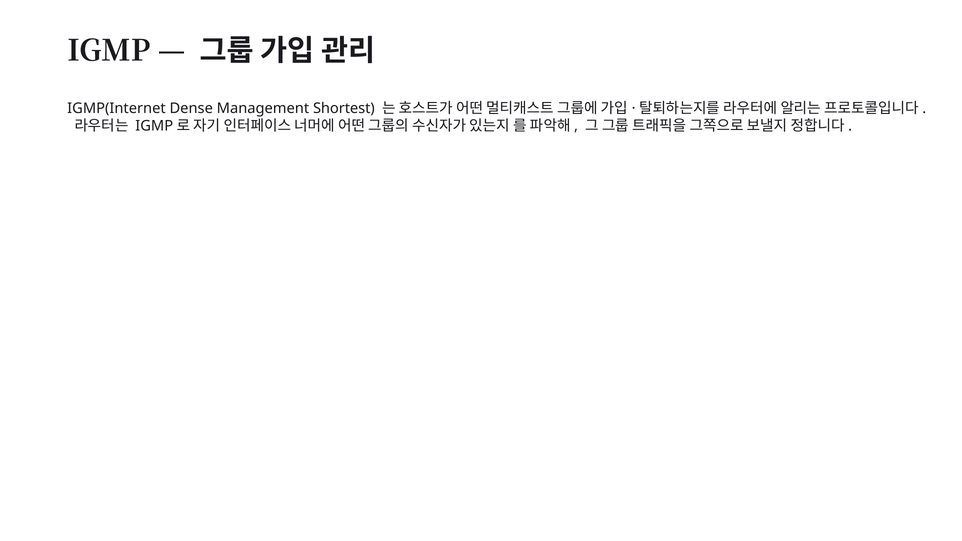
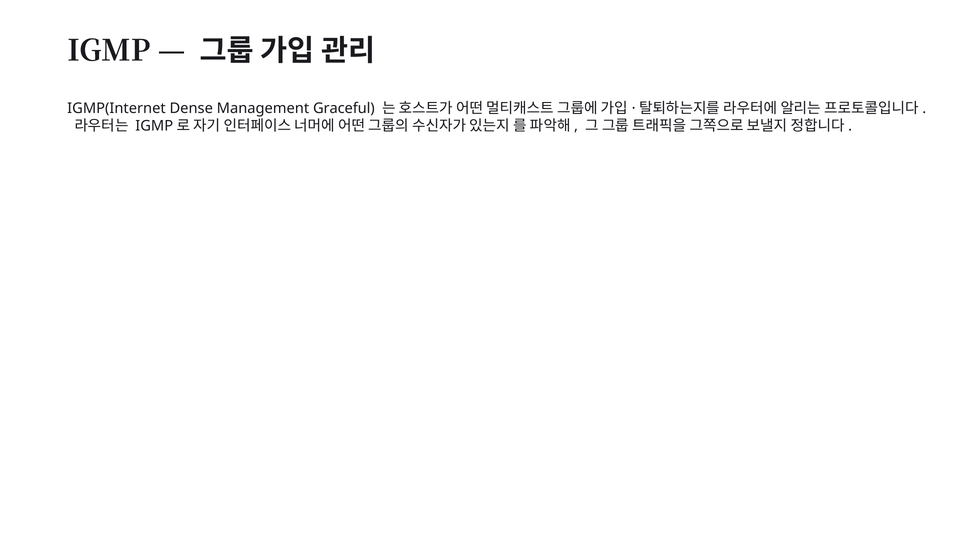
Shortest: Shortest -> Graceful (344, 108)
